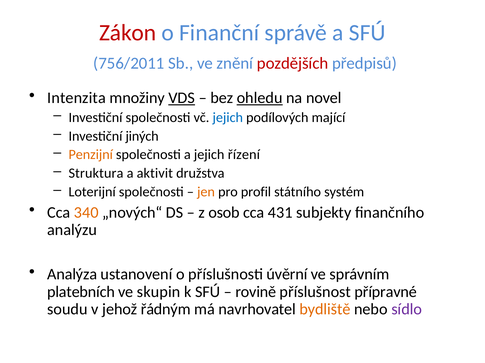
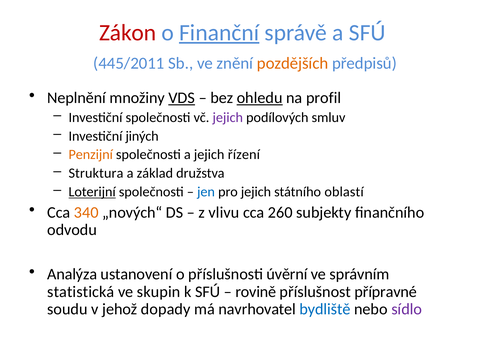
Finanční underline: none -> present (219, 33)
756/2011: 756/2011 -> 445/2011 (129, 63)
pozdějších colour: red -> orange (293, 63)
Intenzita: Intenzita -> Neplnění (77, 98)
novel: novel -> profil (324, 98)
jejich colour: blue -> purple (228, 118)
mající: mající -> smluv (329, 118)
aktivit: aktivit -> základ (155, 174)
Loterijní underline: none -> present (92, 192)
jen colour: orange -> blue (206, 192)
pro profil: profil -> jejich (256, 192)
systém: systém -> oblastí (344, 192)
osob: osob -> vlivu (224, 213)
431: 431 -> 260 (280, 213)
analýzu: analýzu -> odvodu (72, 230)
platebních: platebních -> statistická (81, 292)
řádným: řádným -> dopady (166, 310)
bydliště colour: orange -> blue (325, 310)
